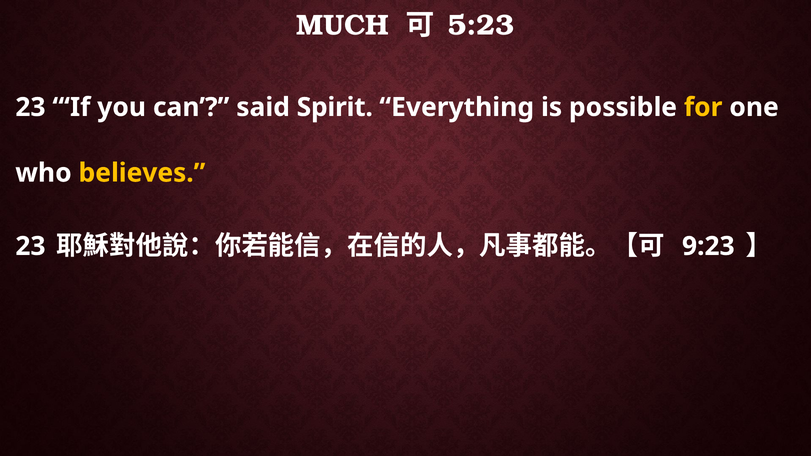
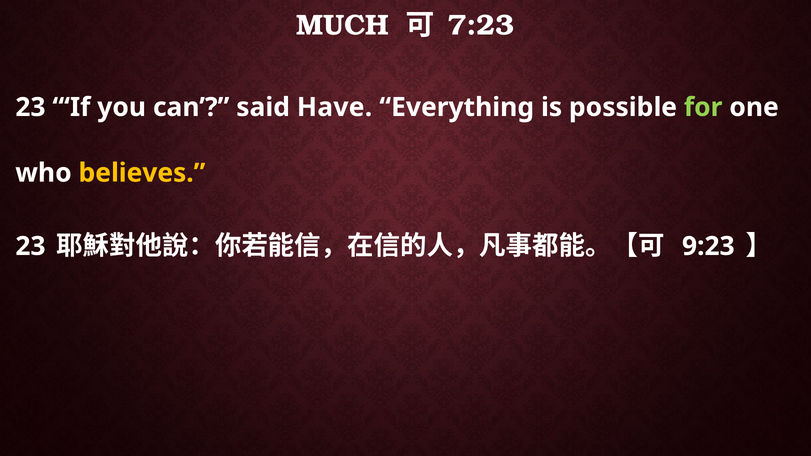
5:23: 5:23 -> 7:23 (481, 25)
Spirit: Spirit -> Have (334, 107)
for colour: yellow -> light green (703, 107)
